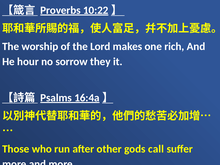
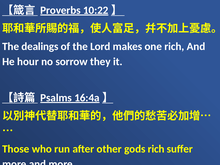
worship: worship -> dealings (40, 47)
gods call: call -> rich (156, 149)
